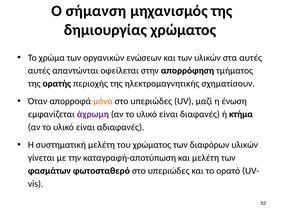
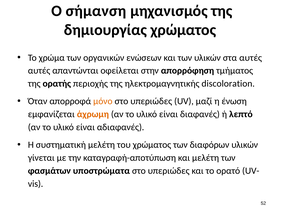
σχηματίσουν: σχηματίσουν -> discoloration (228, 83)
άχρωμη colour: purple -> orange (93, 114)
κτήμα: κτήμα -> λεπτό (241, 114)
φωτοσταθερό: φωτοσταθερό -> υποστρώματα (101, 170)
